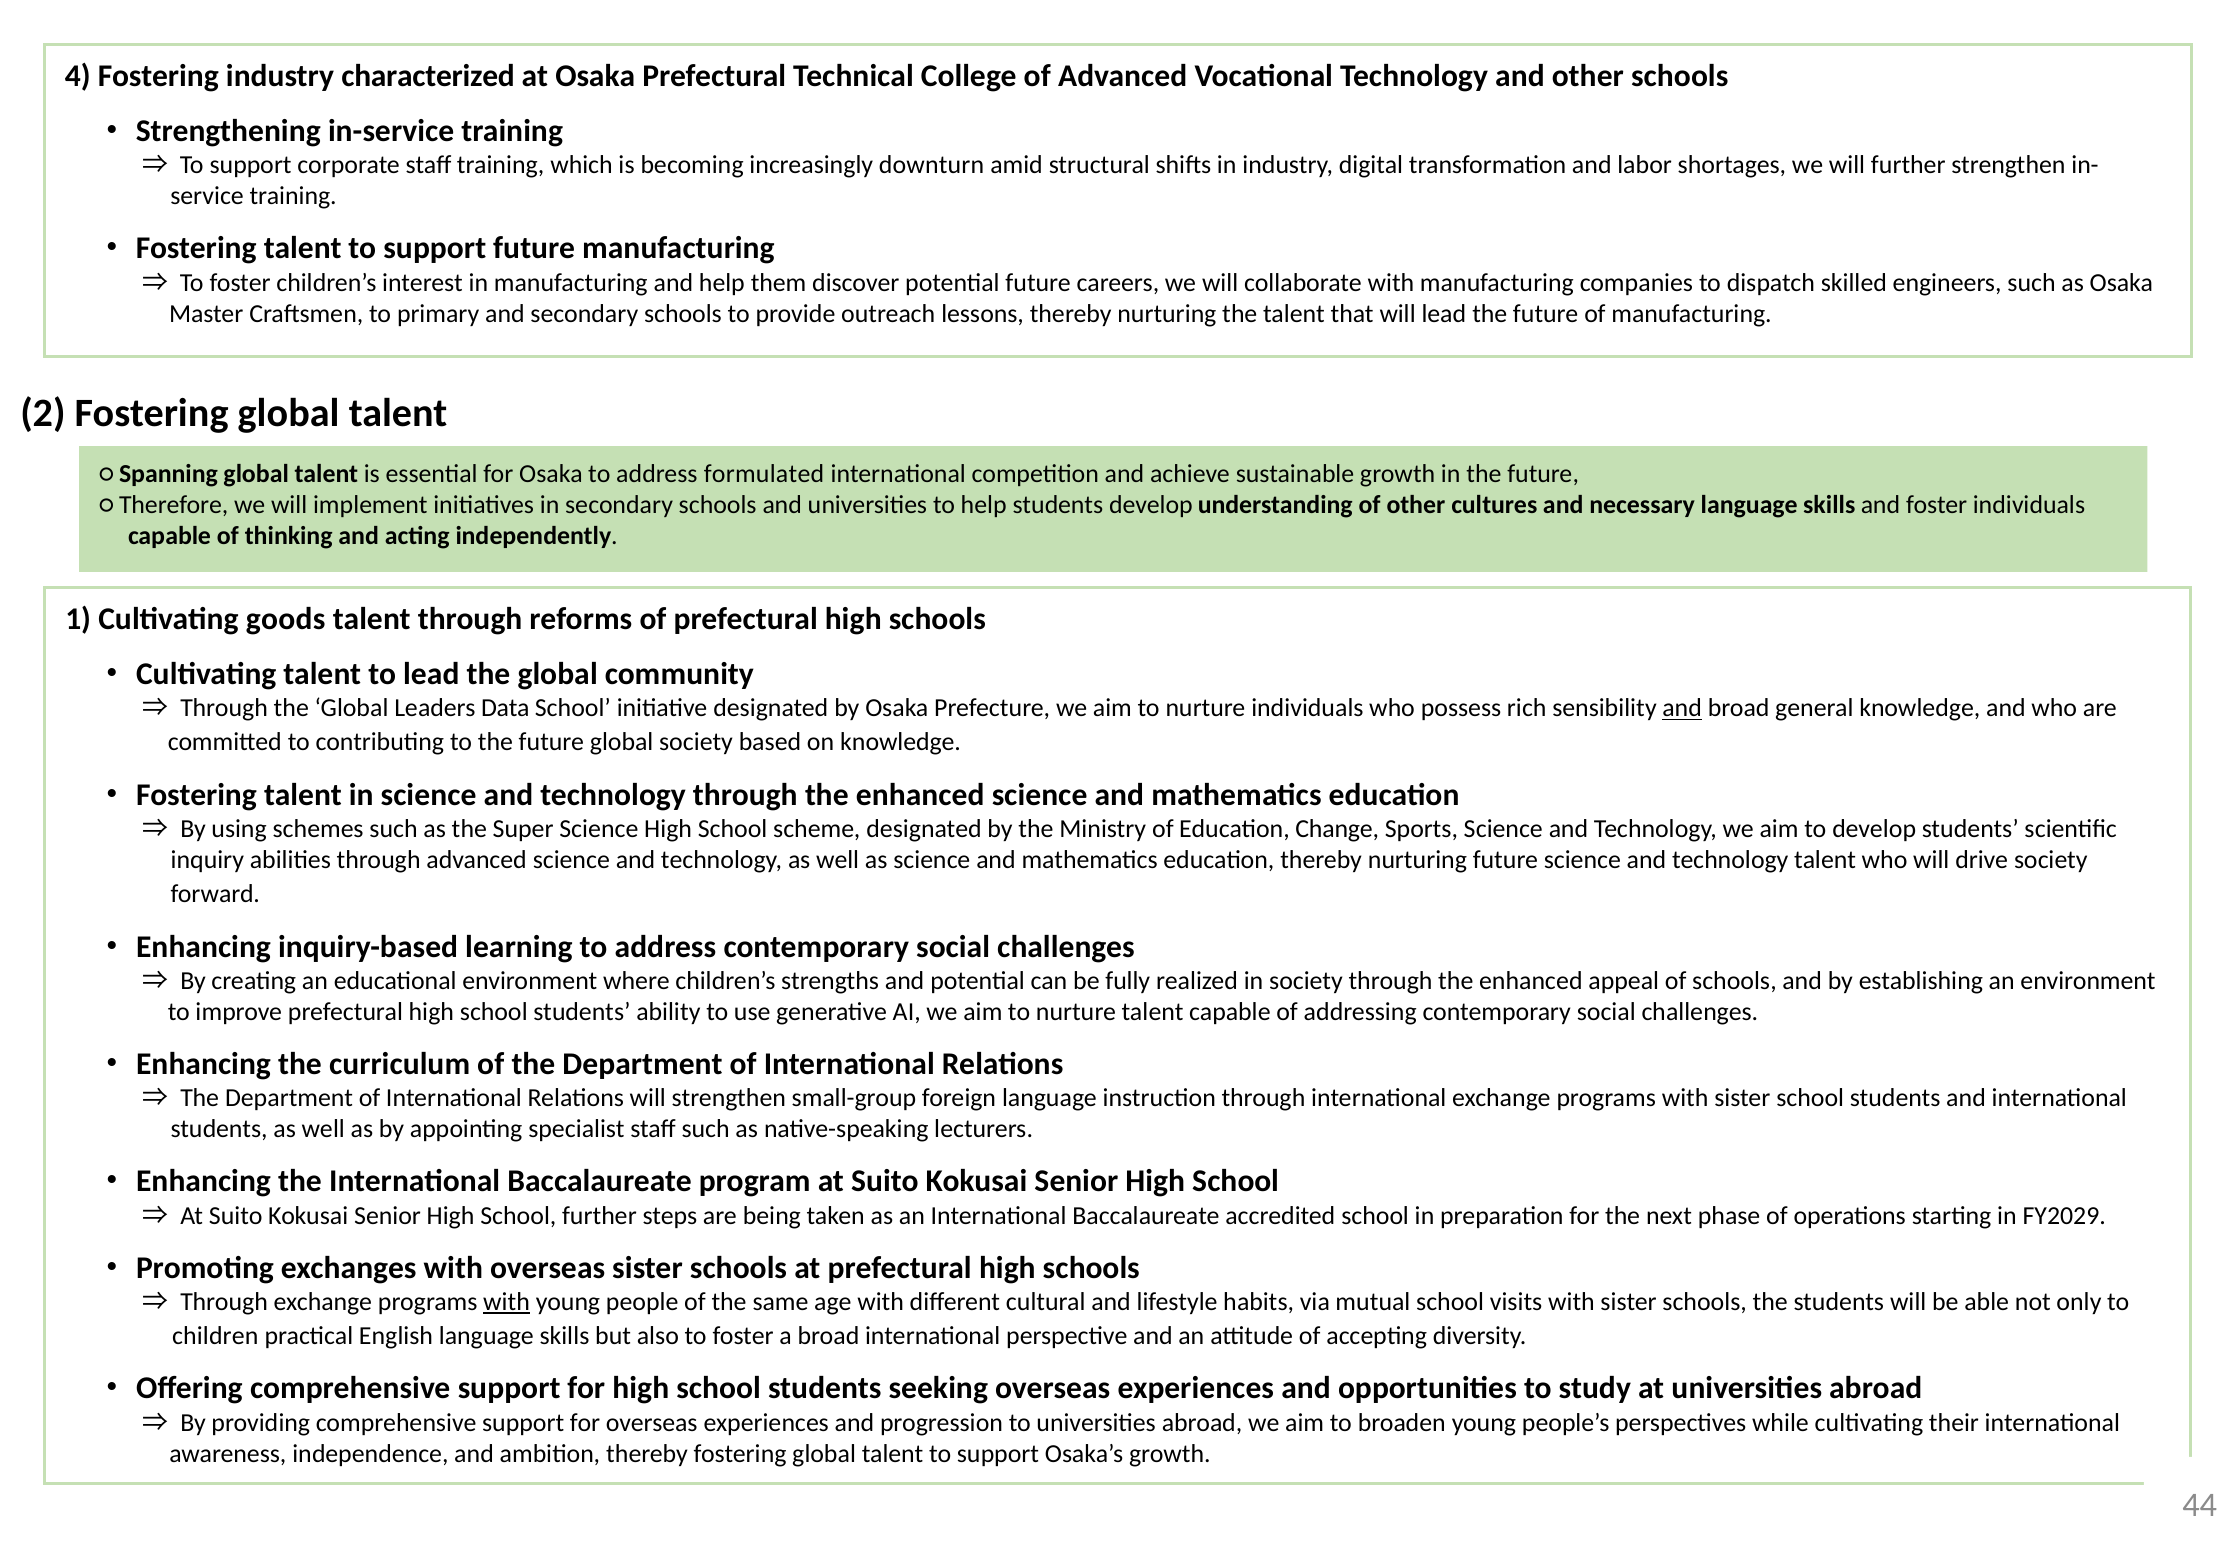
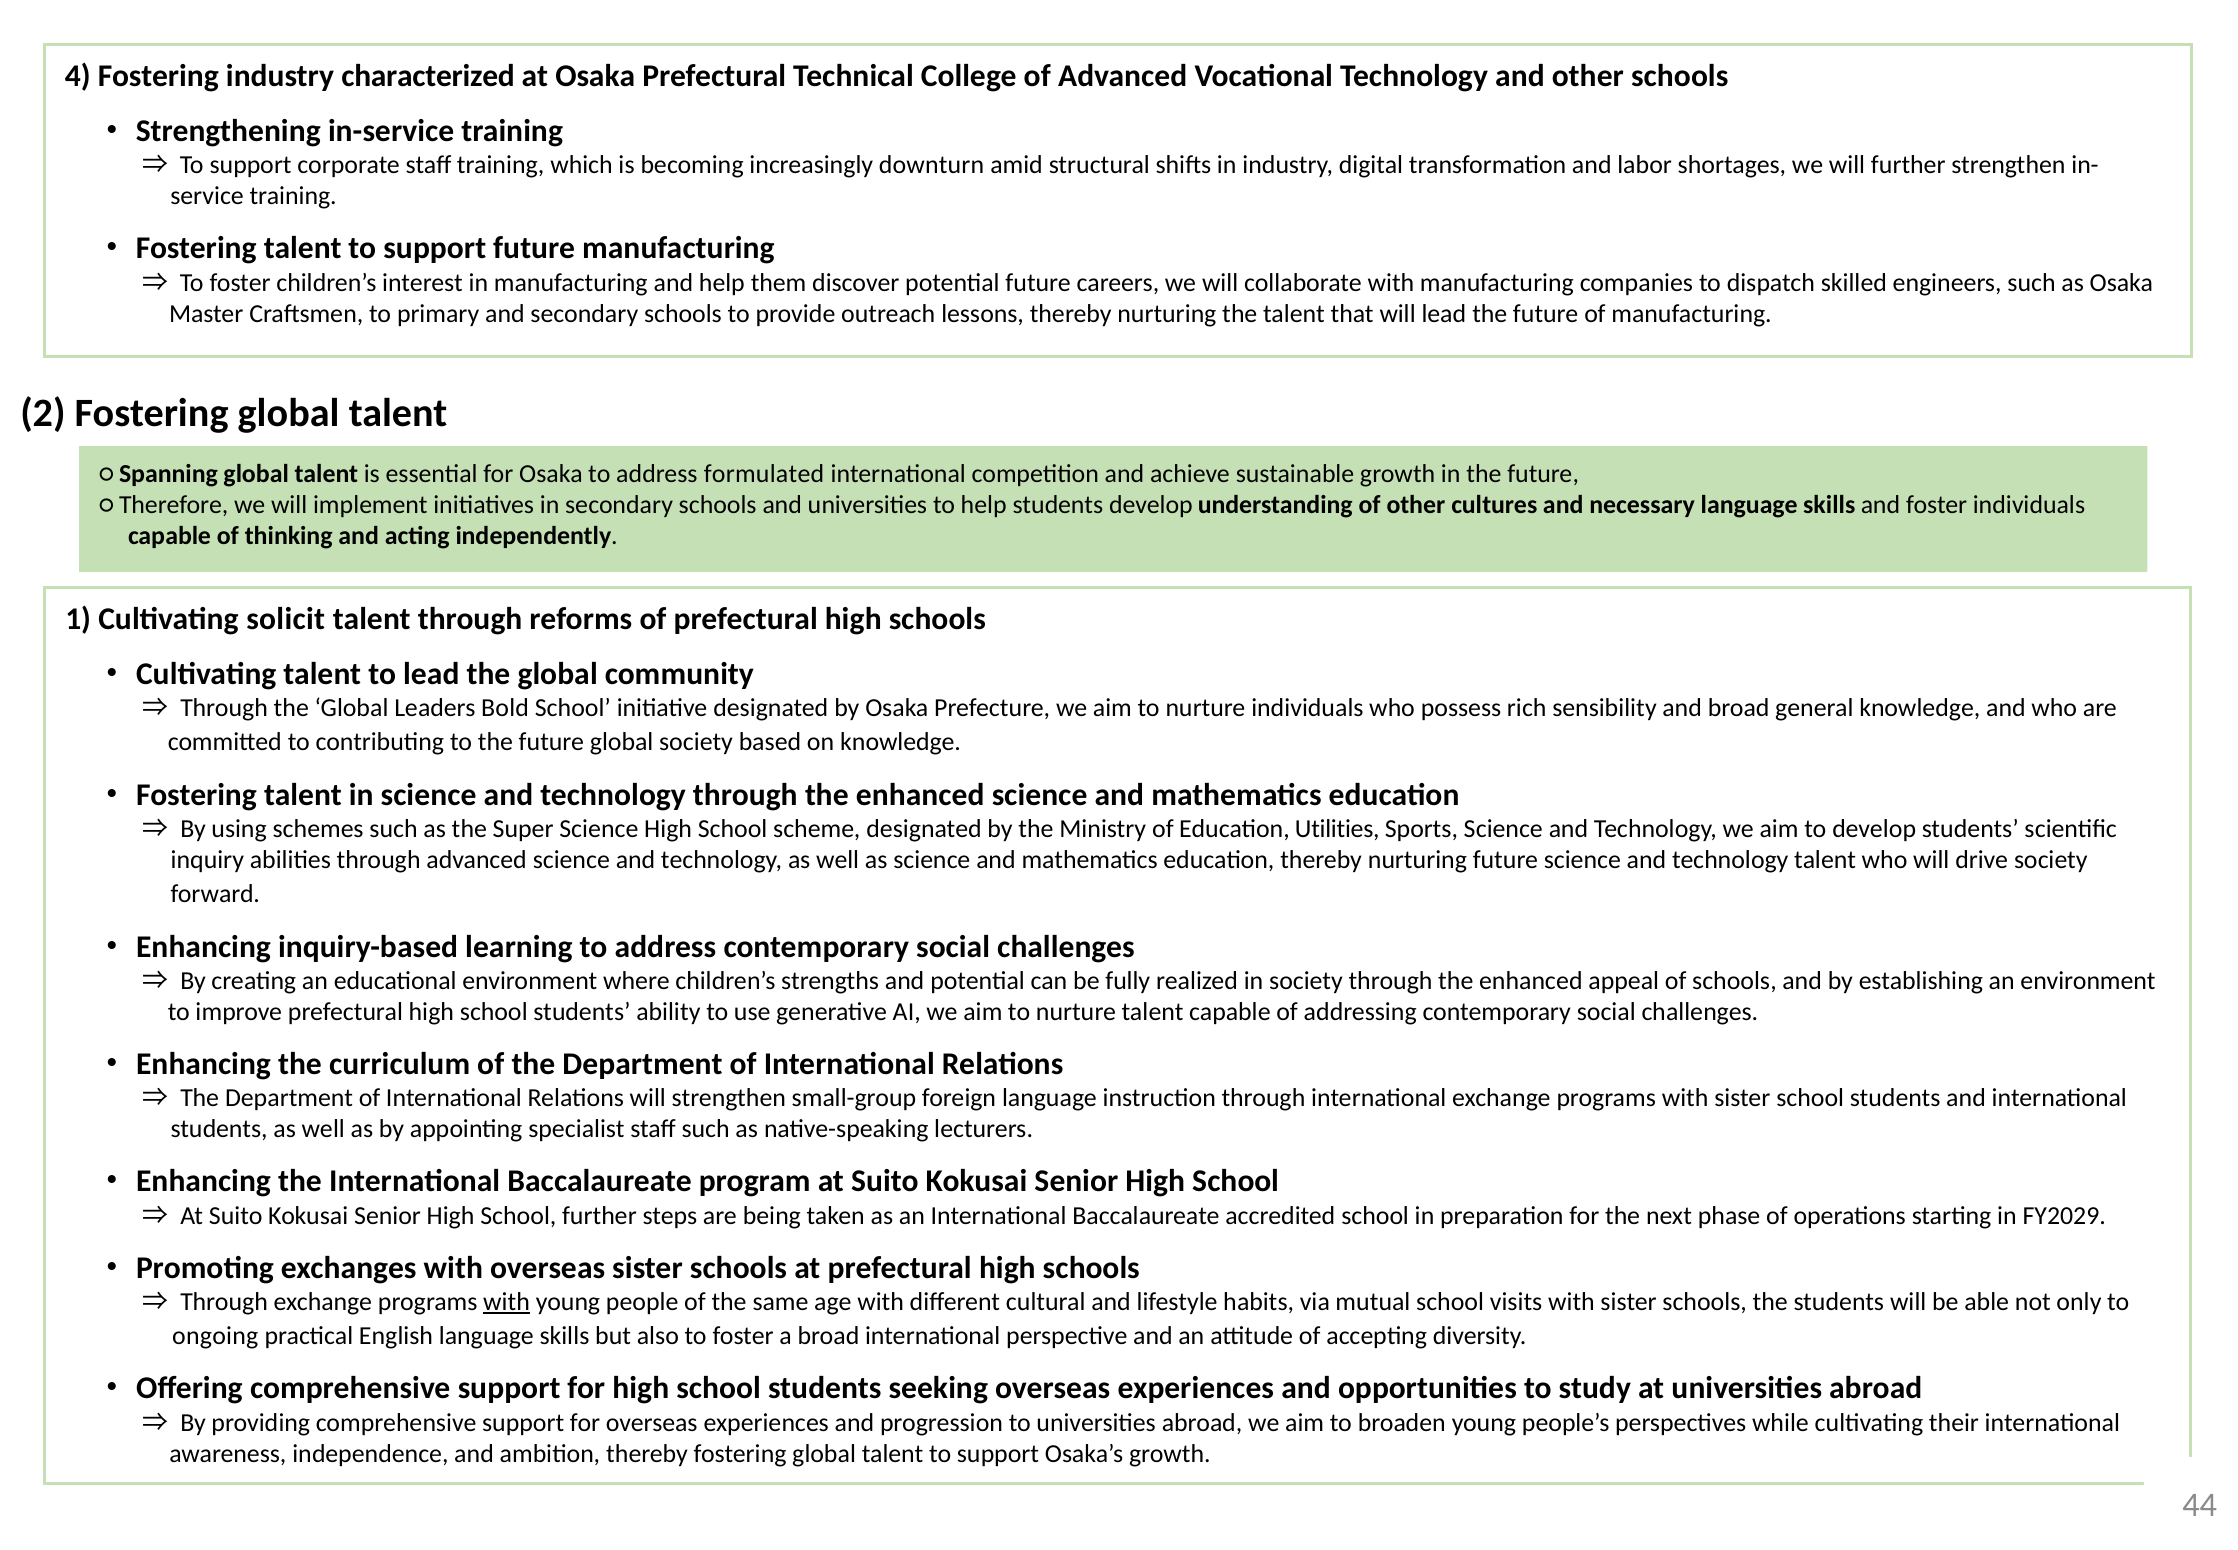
goods: goods -> solicit (286, 619)
Data: Data -> Bold (505, 708)
and underline: present -> none (1682, 708)
Change: Change -> Utilities (1337, 829)
children: children -> ongoing (215, 1335)
